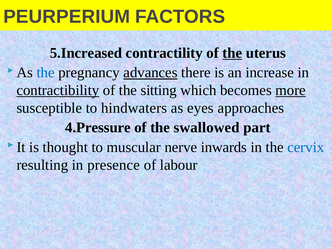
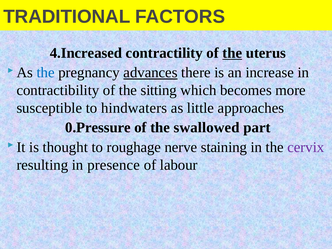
PEURPERIUM: PEURPERIUM -> TRADITIONAL (67, 17)
5.Increased: 5.Increased -> 4.Increased (86, 53)
contractibility underline: present -> none (58, 90)
more underline: present -> none (291, 90)
eyes: eyes -> little (200, 108)
4.Pressure: 4.Pressure -> 0.Pressure (98, 128)
muscular: muscular -> roughage (134, 147)
inwards: inwards -> staining (224, 147)
cervix colour: blue -> purple (306, 147)
